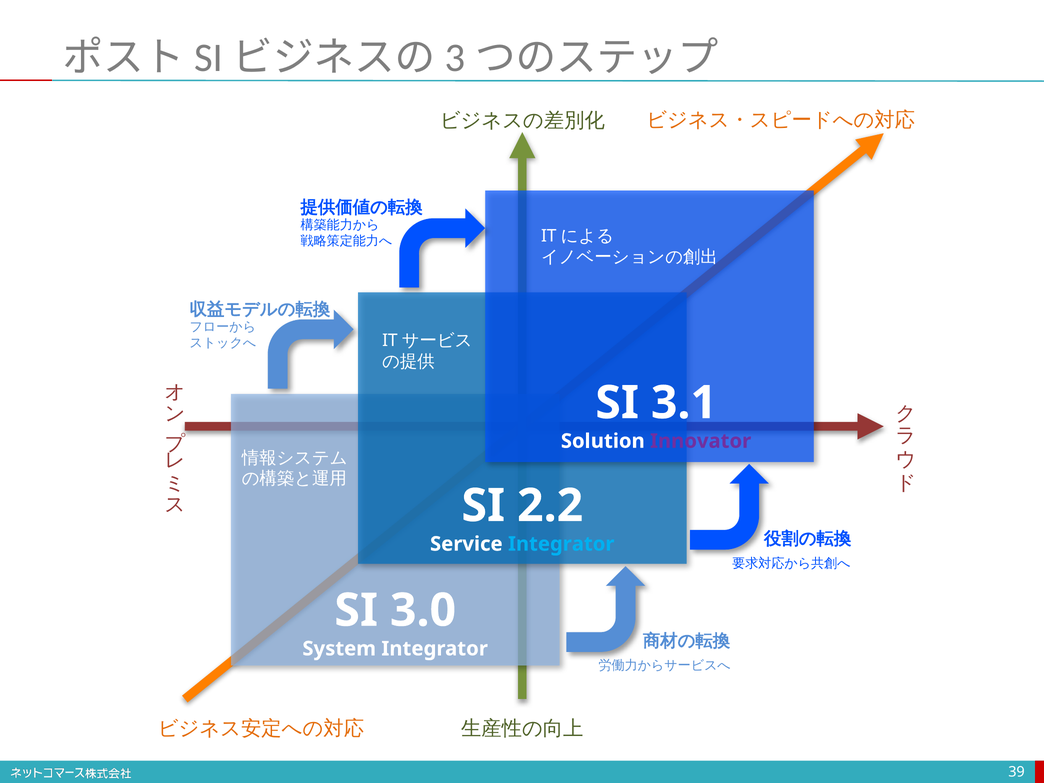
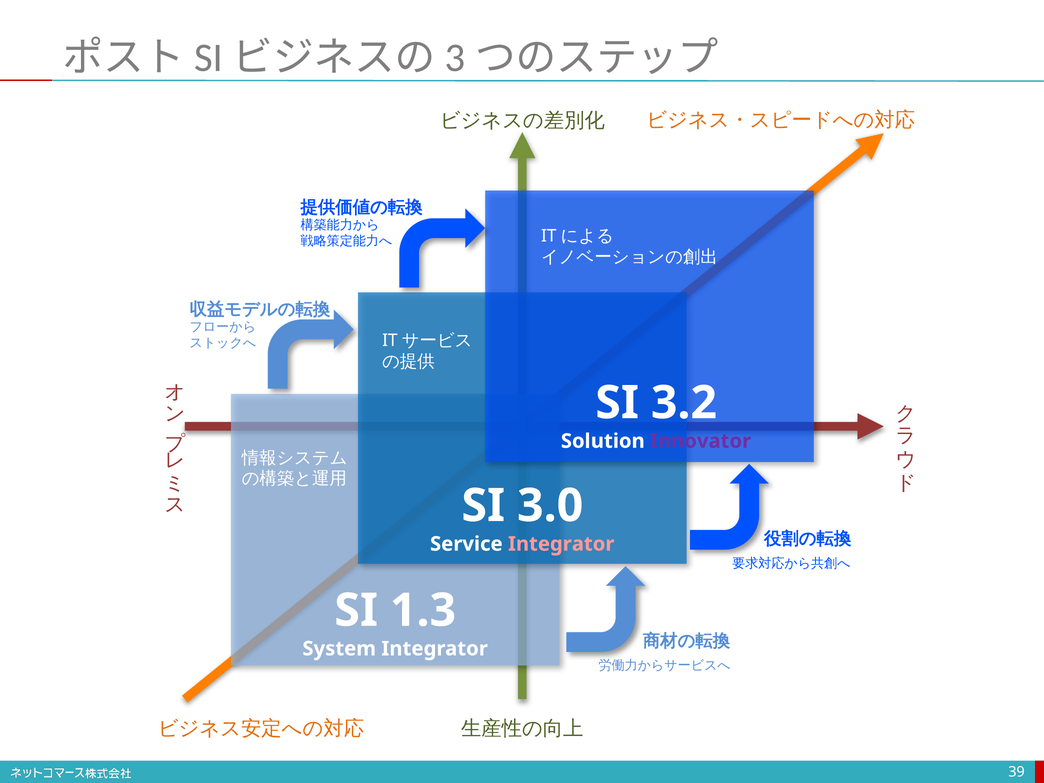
3.1: 3.1 -> 3.2 (684, 403)
2.2: 2.2 -> 3.0 (550, 506)
Integrator colour: light blue -> pink (561, 544)
3.0: 3.0 -> 1.3 (423, 610)
